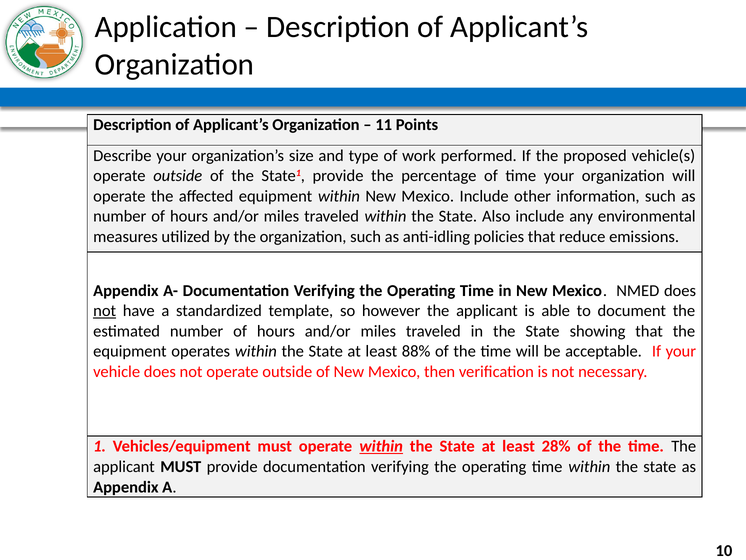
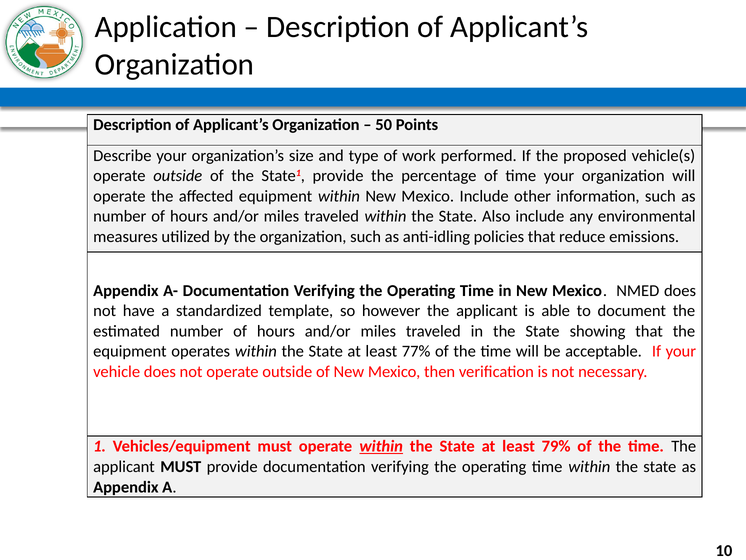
11: 11 -> 50 (384, 125)
not underline: present -> none (105, 311)
88%: 88% -> 77% (416, 351)
28%: 28% -> 79% (556, 446)
